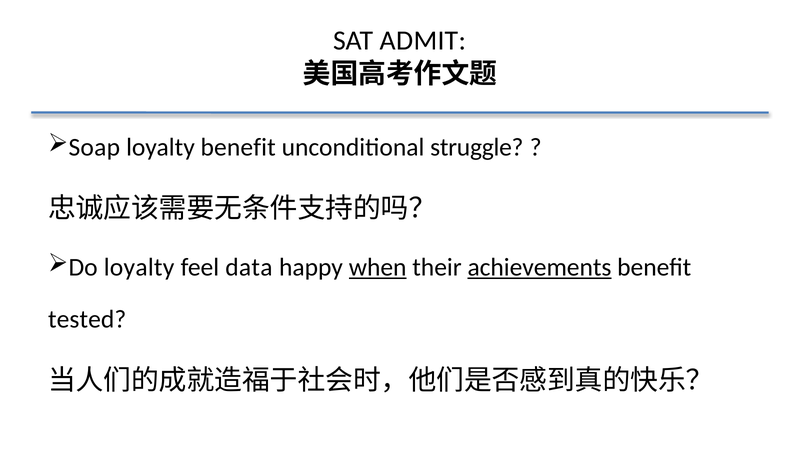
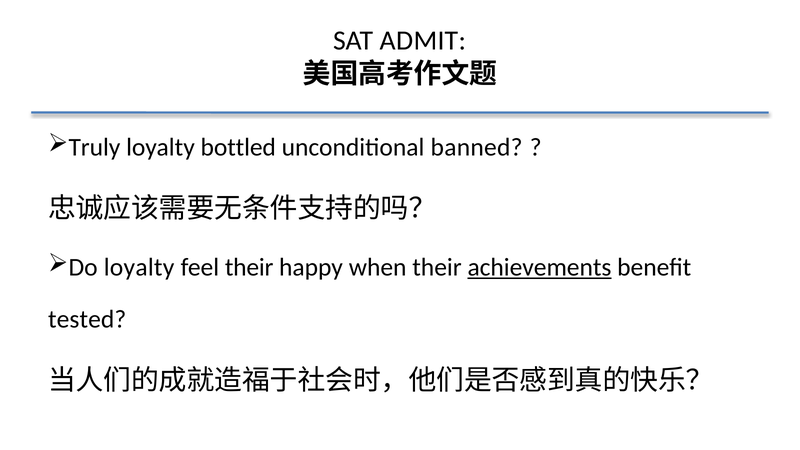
Soap: Soap -> Truly (94, 148)
loyalty benefit: benefit -> bottled (238, 148)
struggle: struggle -> banned (477, 148)
feel data: data -> their (249, 267)
when underline: present -> none (378, 267)
